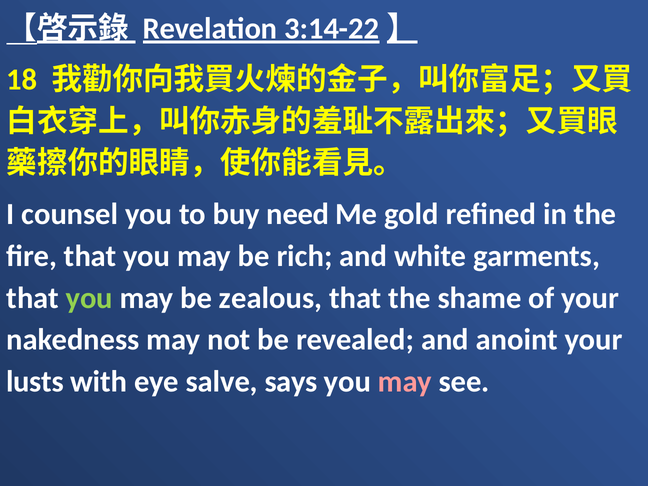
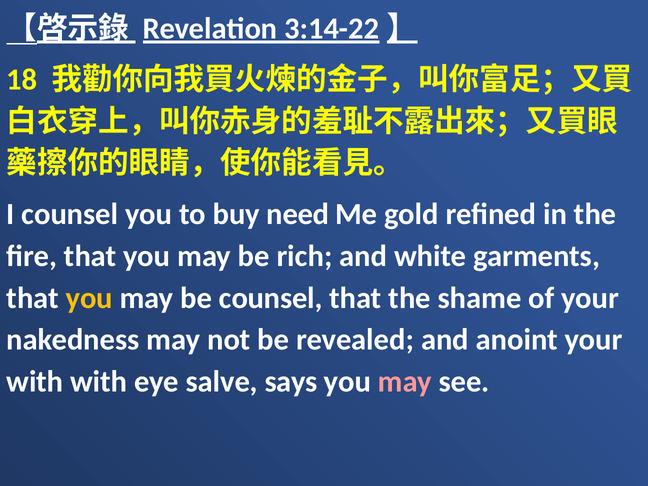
you colour: light green -> yellow (89, 298)
be zealous: zealous -> counsel (271, 298)
lusts: lusts -> with (35, 382)
